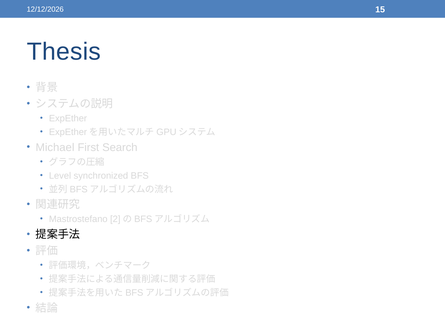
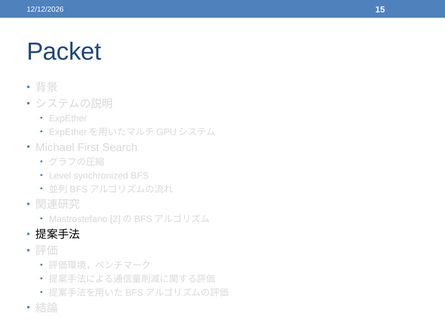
Thesis: Thesis -> Packet (64, 52)
